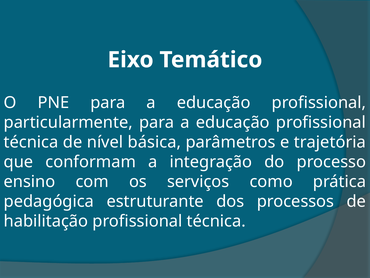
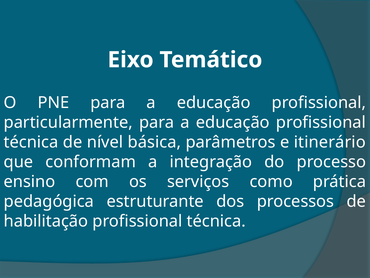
trajetória: trajetória -> itinerário (330, 142)
